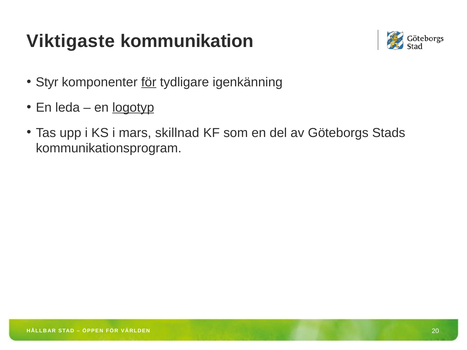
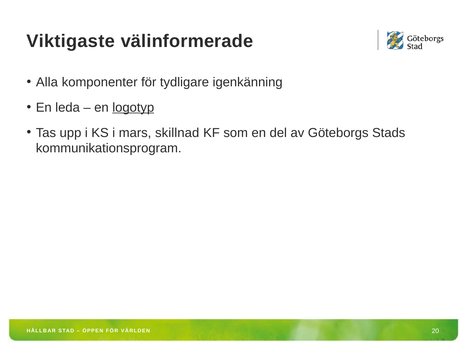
kommunikation: kommunikation -> välinformerade (187, 41)
Styr: Styr -> Alla (47, 82)
för underline: present -> none (149, 82)
